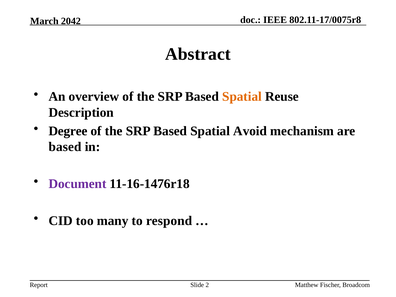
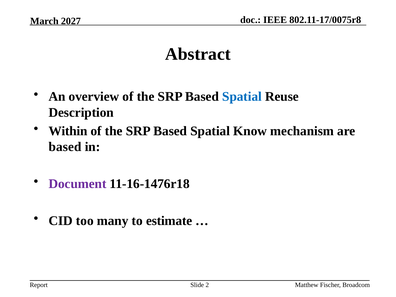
2042: 2042 -> 2027 (71, 21)
Spatial colour: orange -> blue (242, 97)
Degree: Degree -> Within (68, 131)
Avoid: Avoid -> Know (250, 131)
respond: respond -> estimate (169, 221)
